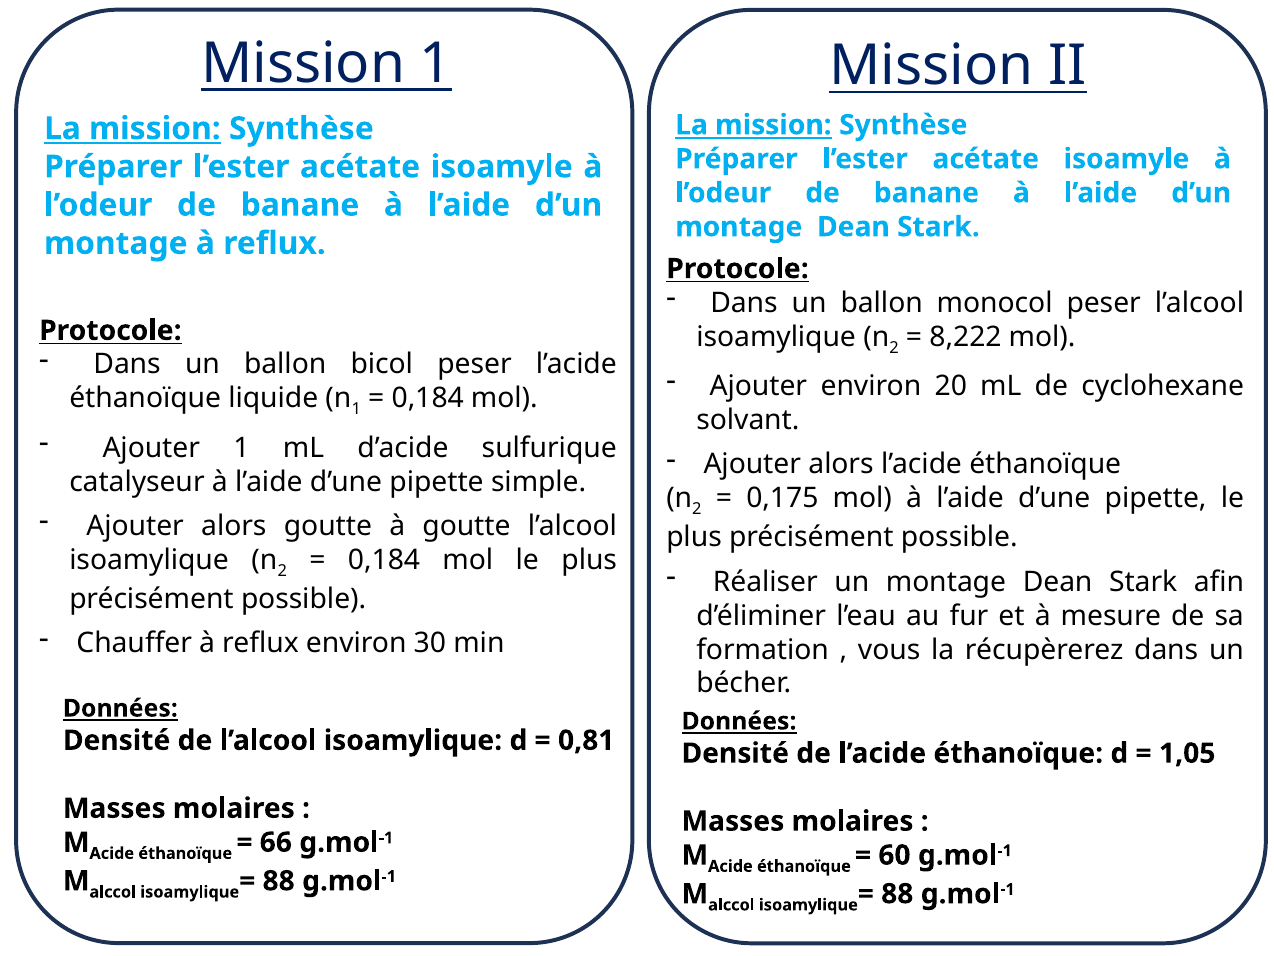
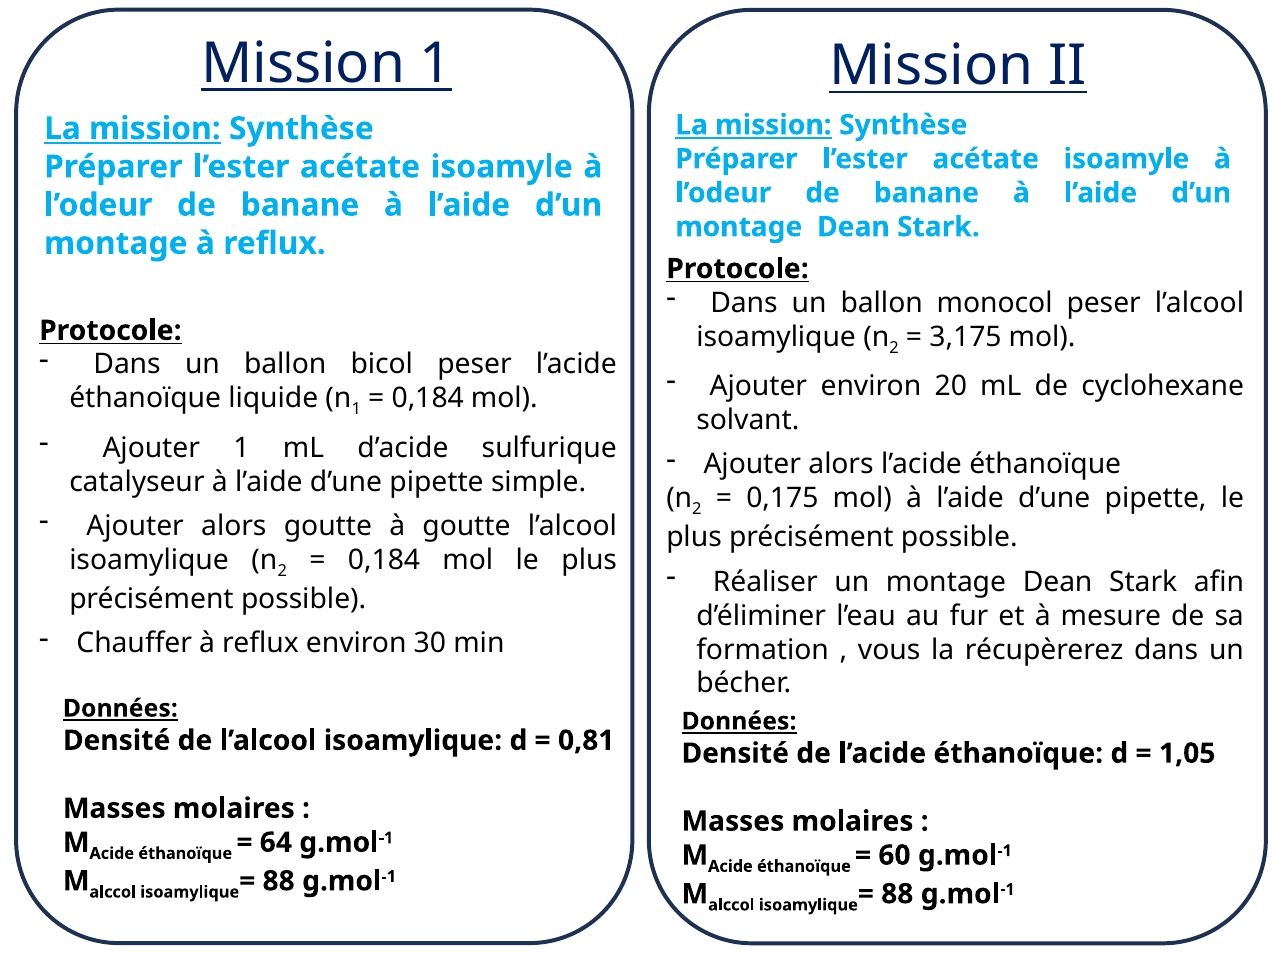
8,222: 8,222 -> 3,175 (966, 337)
66: 66 -> 64 (276, 842)
